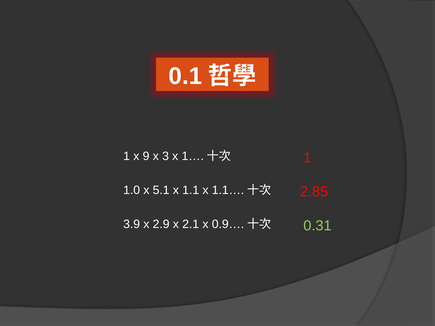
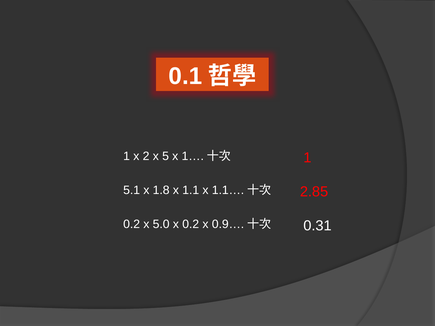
9: 9 -> 2 (146, 156)
3: 3 -> 5 (166, 156)
1.0: 1.0 -> 5.1 (132, 190)
5.1: 5.1 -> 1.8 (161, 190)
3.9: 3.9 -> 0.2 (132, 224)
2.9: 2.9 -> 5.0 (161, 224)
x 2.1: 2.1 -> 0.2 (191, 224)
0.31 colour: light green -> white (317, 226)
